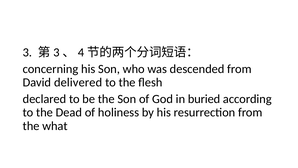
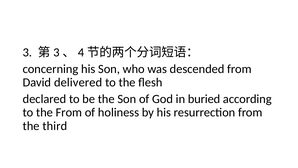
the Dead: Dead -> From (69, 112)
what: what -> third (55, 126)
